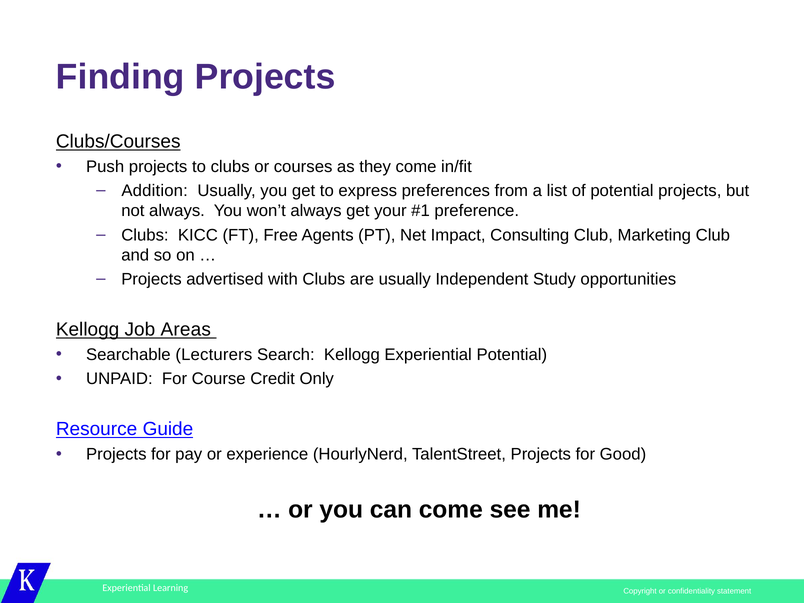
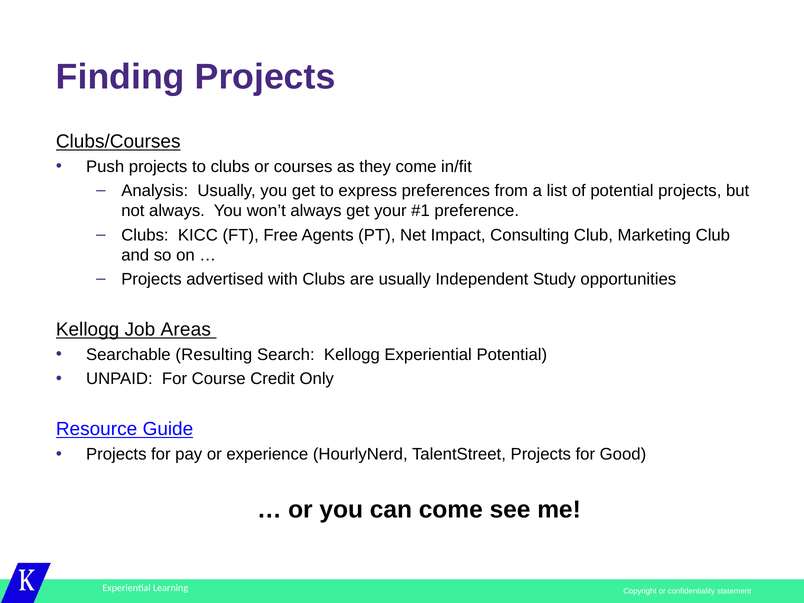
Addition: Addition -> Analysis (155, 191)
Lecturers: Lecturers -> Resulting (214, 355)
